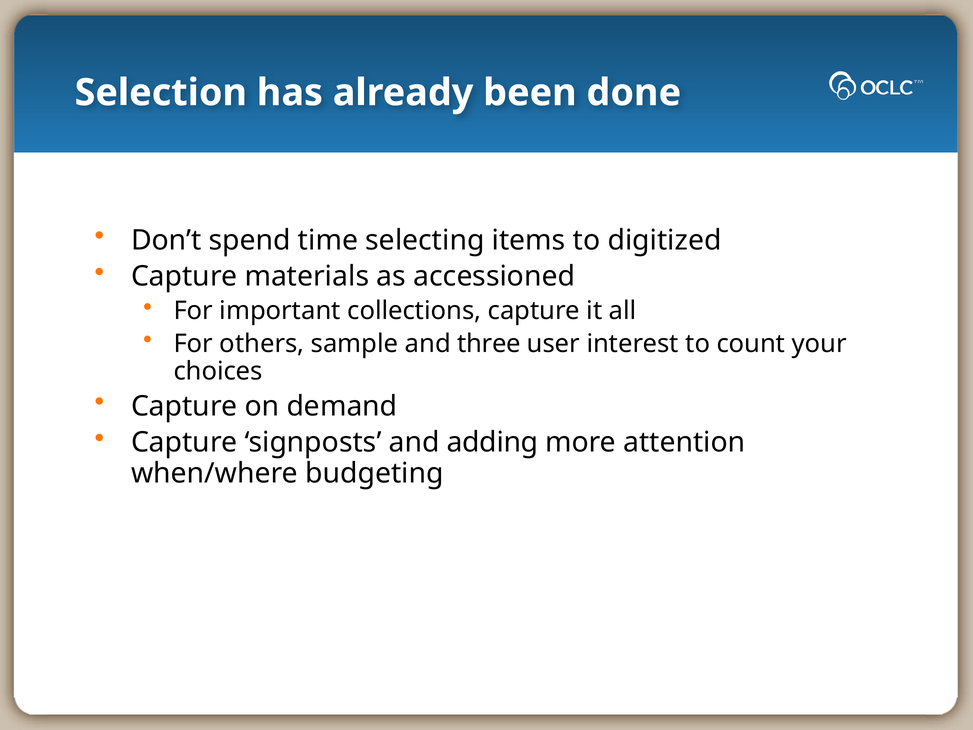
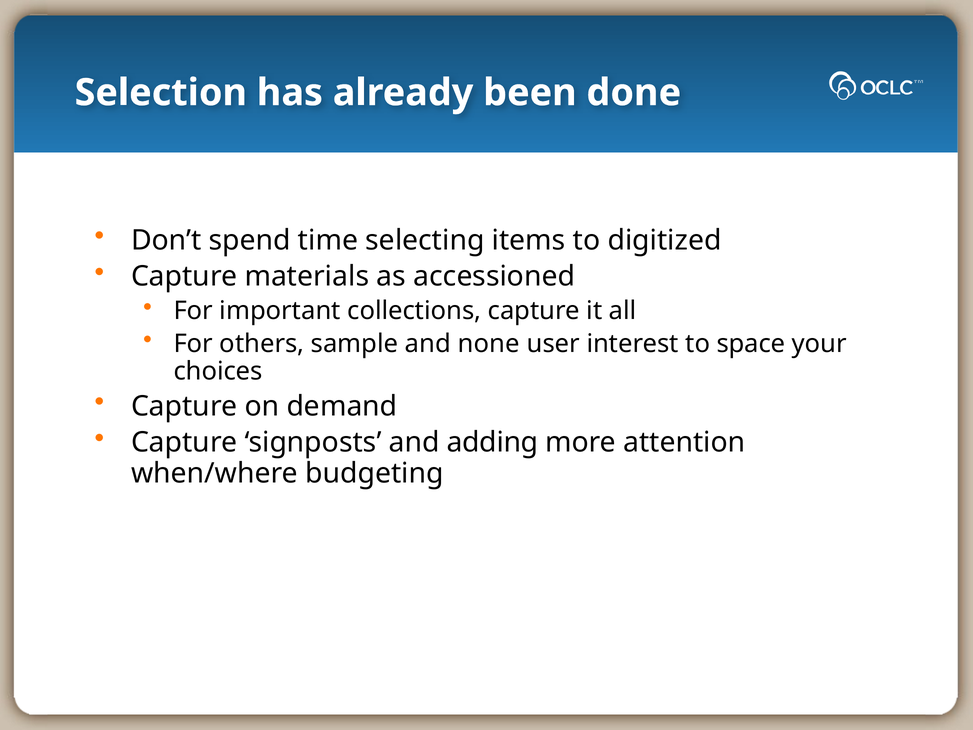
three: three -> none (489, 344)
count: count -> space (751, 344)
